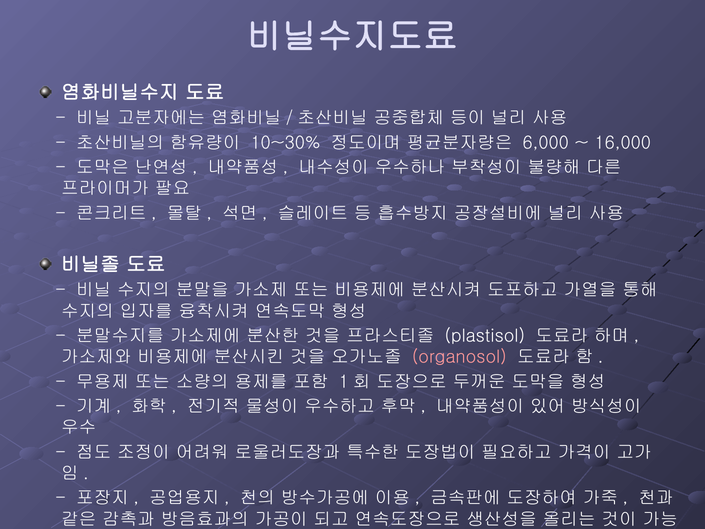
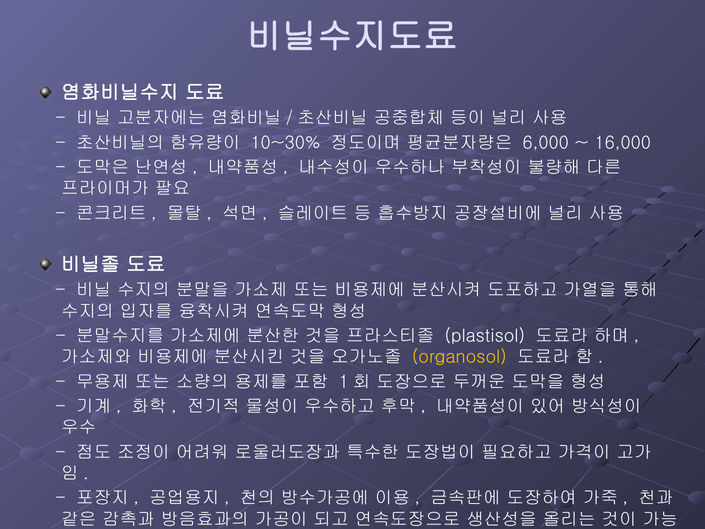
organosol colour: pink -> yellow (459, 357)
